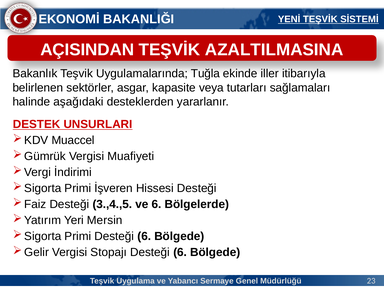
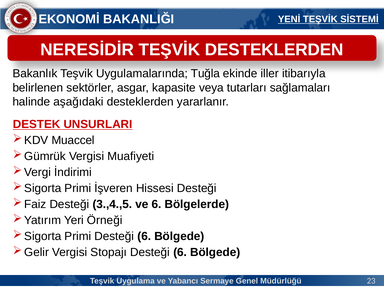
AÇISINDAN: AÇISINDAN -> NERESİDİR (87, 50)
TEŞVİK AZALTILMASINA: AZALTILMASINA -> DESTEKLERDEN (274, 50)
Mersin: Mersin -> Örneği (105, 220)
